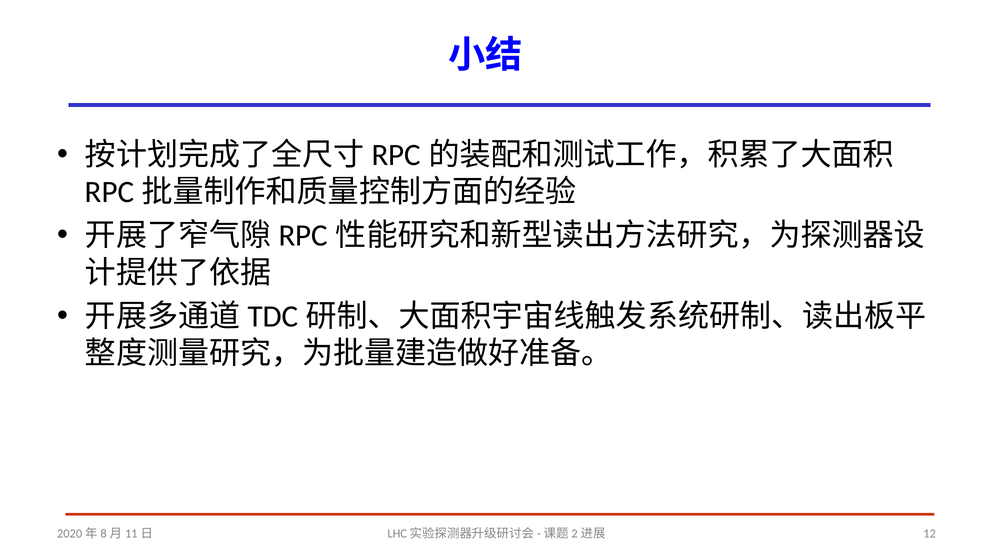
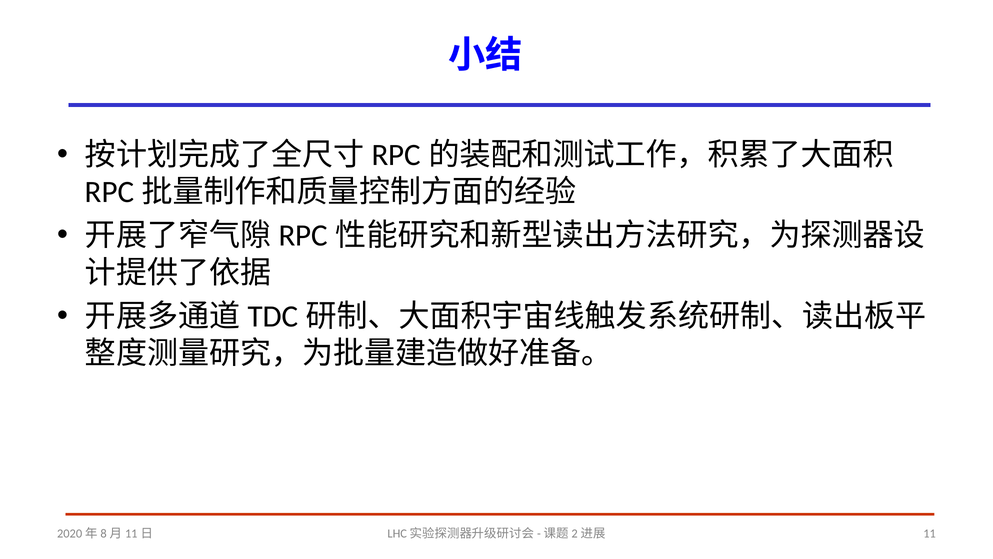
12: 12 -> 11 (930, 533)
